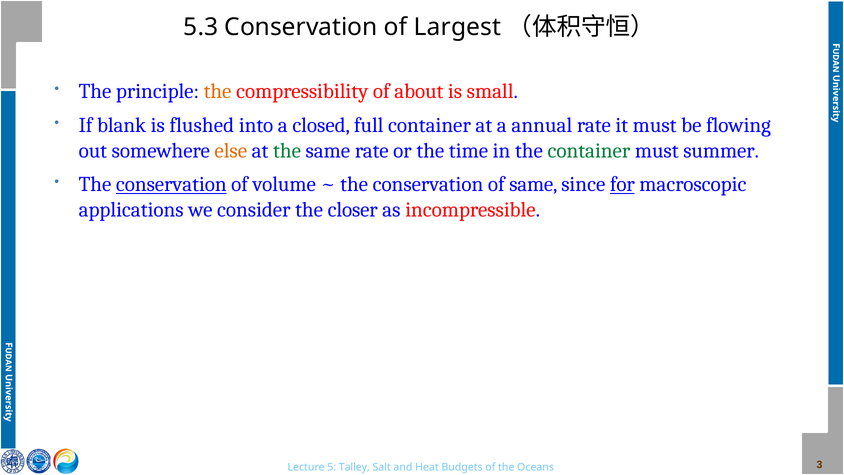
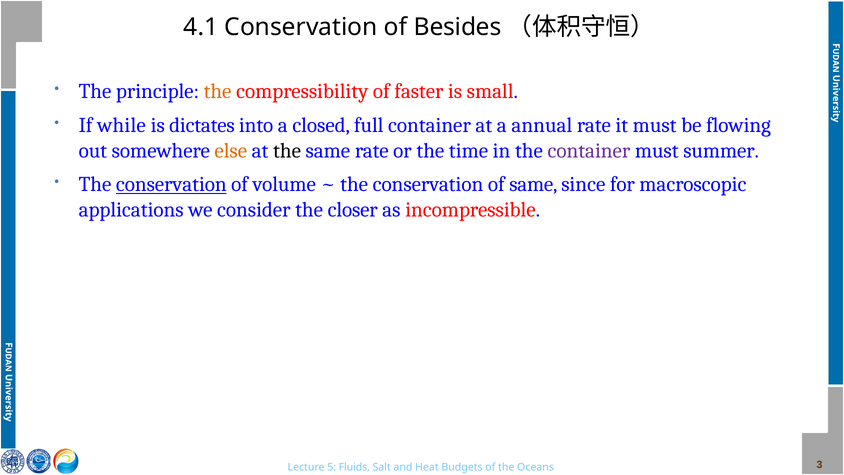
5.3: 5.3 -> 4.1 (201, 27)
Largest: Largest -> Besides (458, 27)
about: about -> faster (419, 91)
blank: blank -> while (121, 125)
flushed: flushed -> dictates (202, 125)
the colour: green -> black (287, 151)
container colour: green -> purple (589, 151)
for underline: present -> none (622, 184)
Talley: Talley -> Fluids (354, 467)
